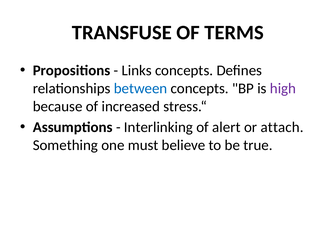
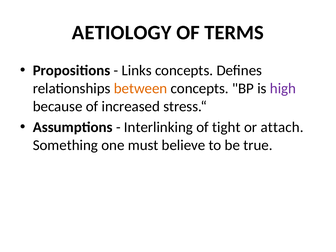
TRANSFUSE: TRANSFUSE -> AETIOLOGY (122, 33)
between colour: blue -> orange (141, 88)
alert: alert -> tight (226, 127)
